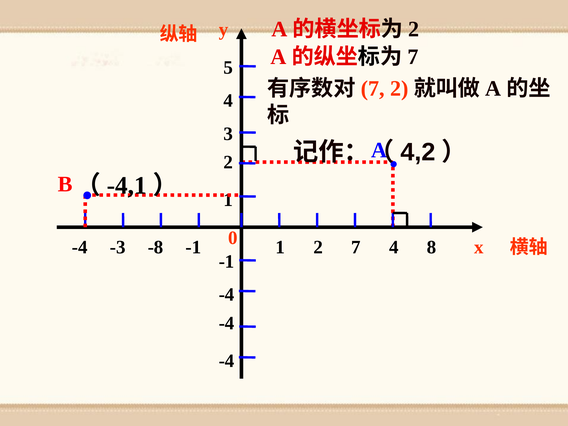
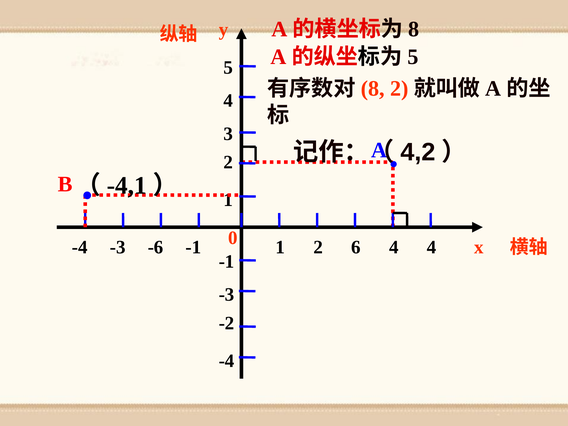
2: 2 -> 8 (414, 29)
7: 7 -> 5 (413, 57)
7: 7 -> 8 (373, 89)
-8: -8 -> -6 (156, 247)
2 7: 7 -> 6 (356, 247)
4 8: 8 -> 4 (432, 247)
-4: -4 -> -3 (227, 295)
-4: -4 -> -2 (227, 323)
